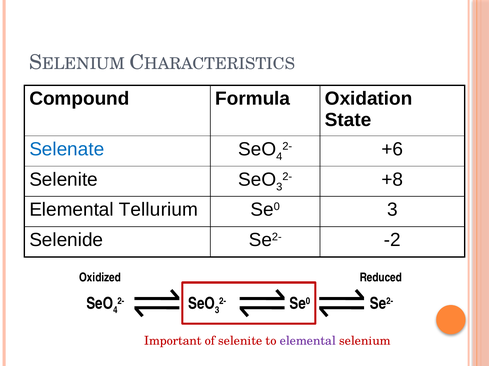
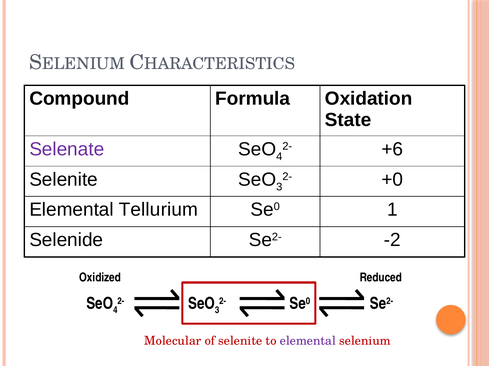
Selenate colour: blue -> purple (67, 149)
+8: +8 -> +0 (392, 180)
Se0 3: 3 -> 1 (392, 210)
Important: Important -> Molecular (173, 341)
